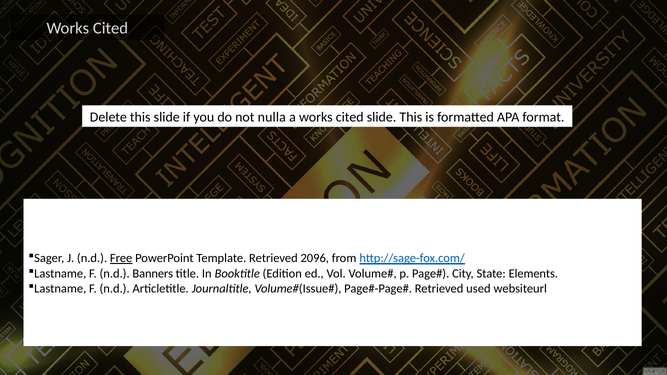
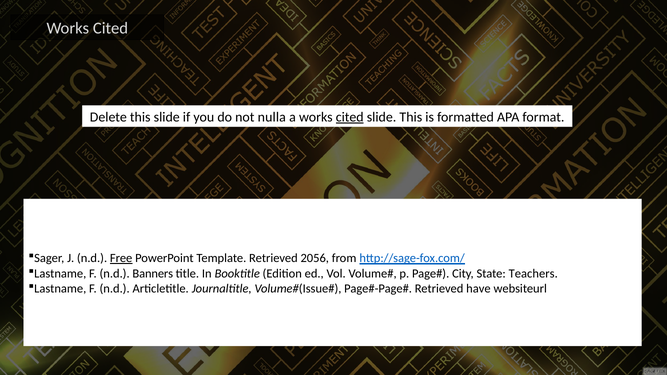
cited underline: none -> present (350, 117)
2096: 2096 -> 2056 (315, 258)
Elements: Elements -> Teachers (533, 274)
used: used -> have (478, 289)
